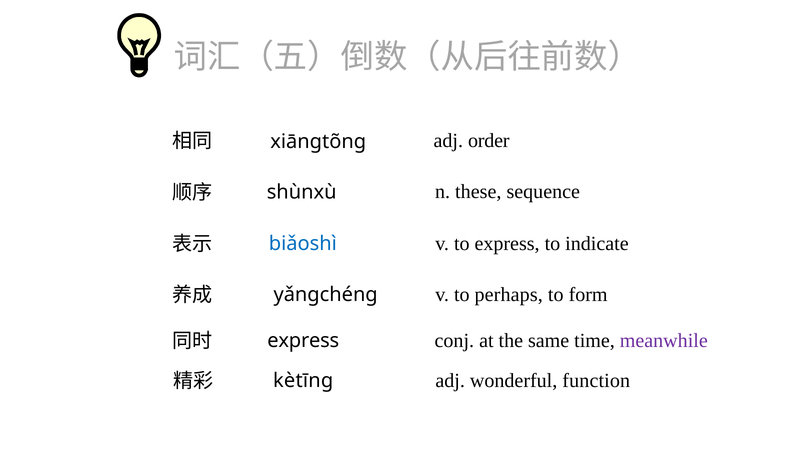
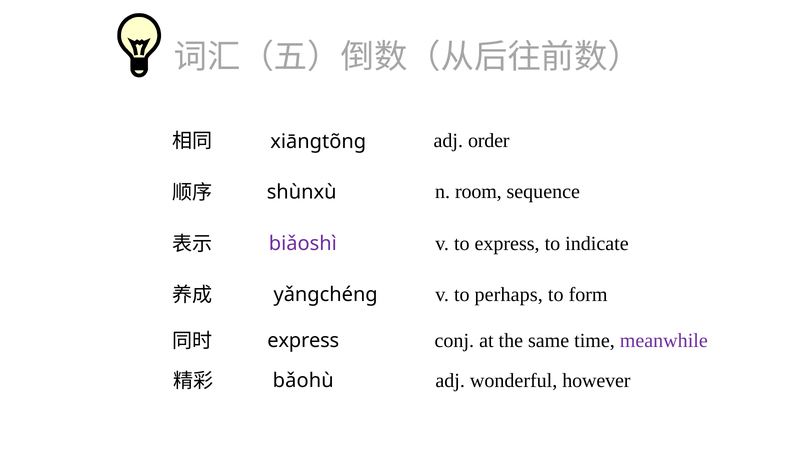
these: these -> room (478, 192)
biǎoshì colour: blue -> purple (303, 244)
function: function -> however (596, 381)
kètīng: kètīng -> bǎohù (303, 381)
